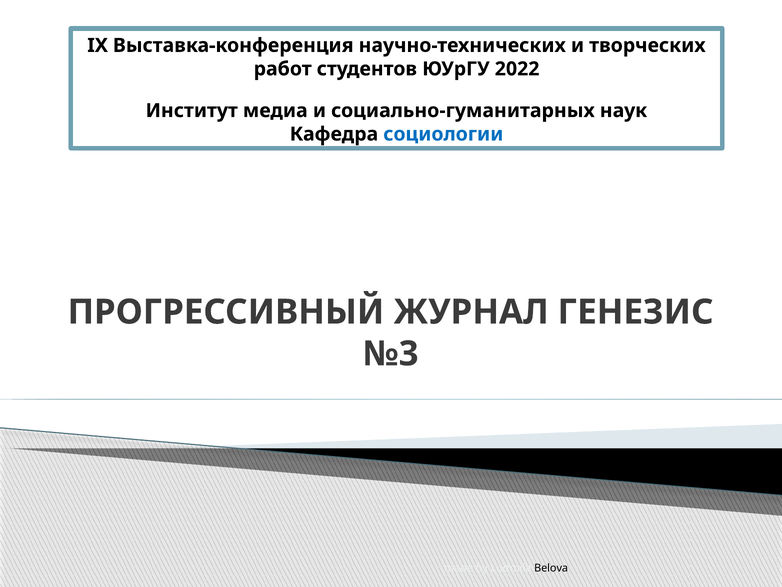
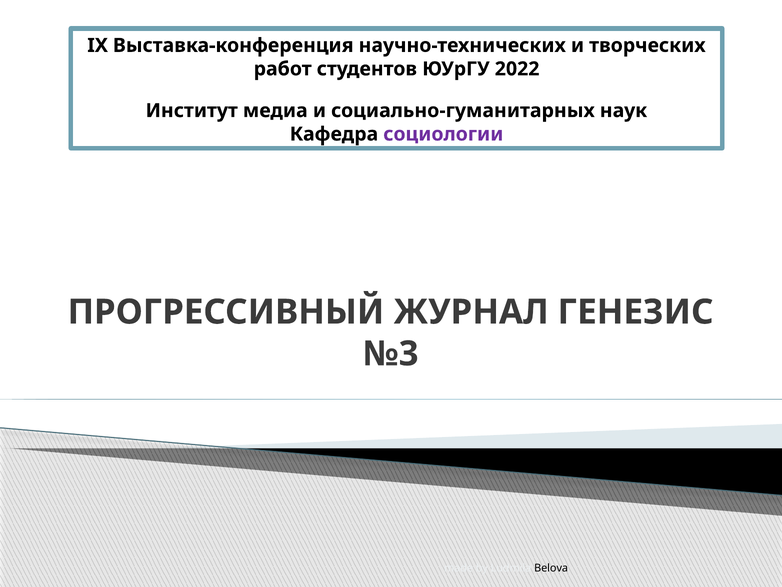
социологии colour: blue -> purple (443, 134)
